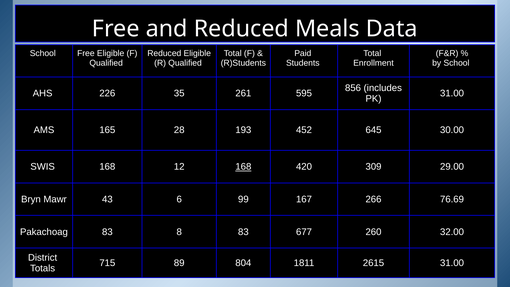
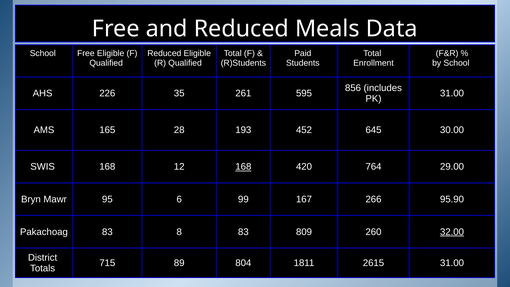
309: 309 -> 764 (373, 167)
43: 43 -> 95 (107, 199)
76.69: 76.69 -> 95.90 (452, 199)
677: 677 -> 809 (304, 232)
32.00 underline: none -> present (452, 232)
